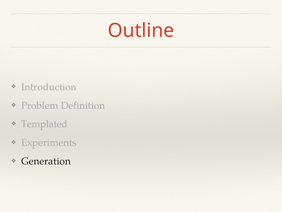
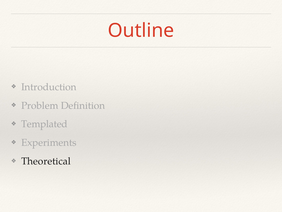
Generation: Generation -> Theoretical (46, 161)
